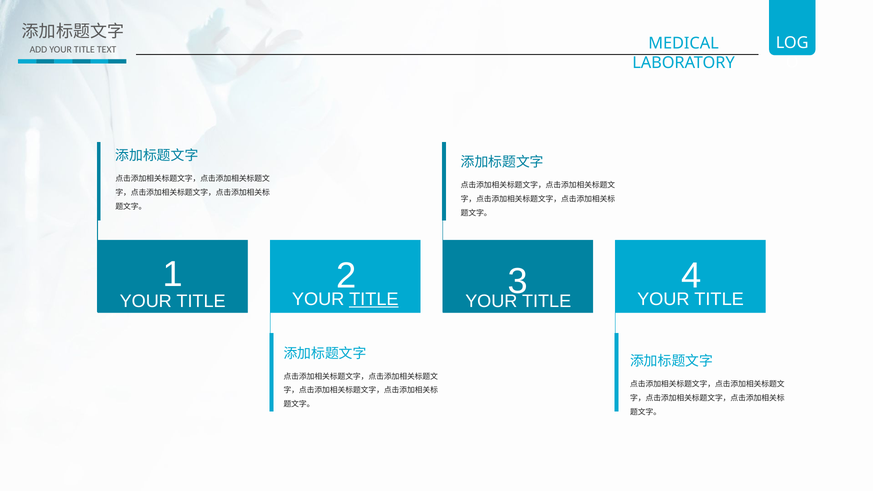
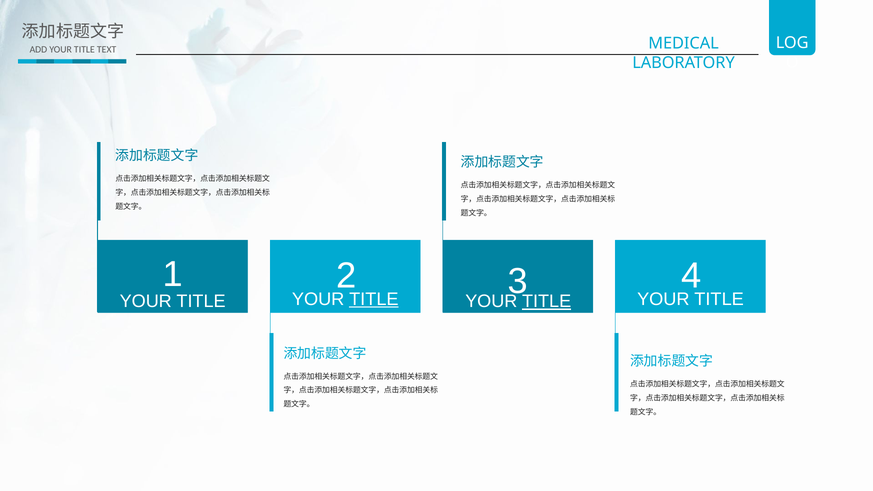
TITLE underline: none -> present (547, 302)
